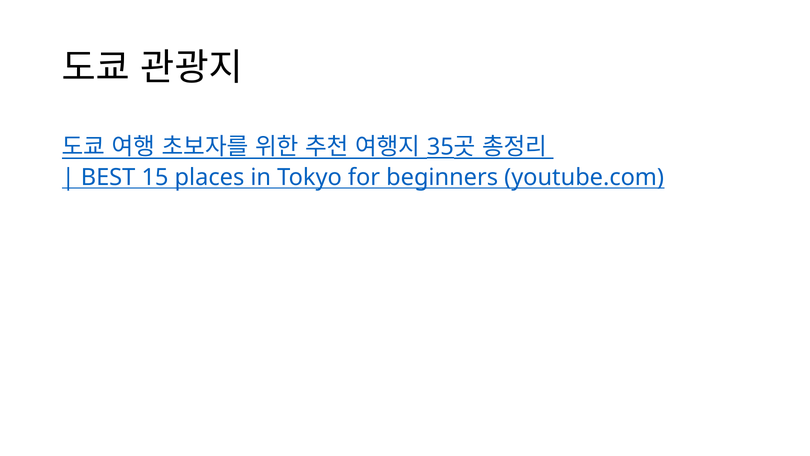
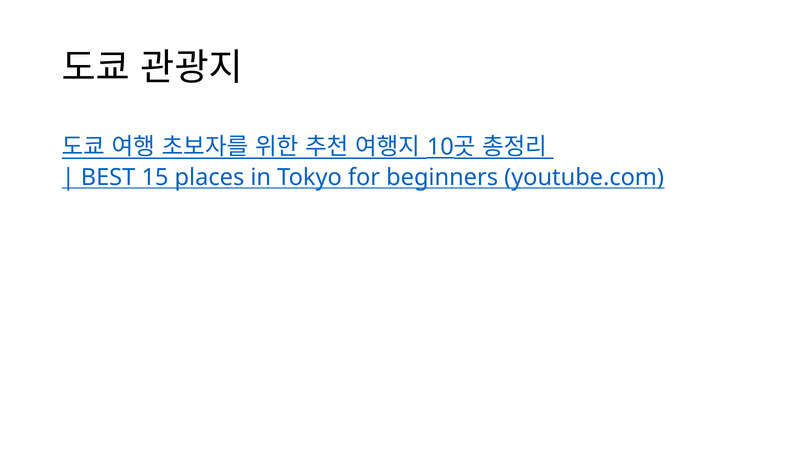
35: 35 -> 10 (440, 147)
